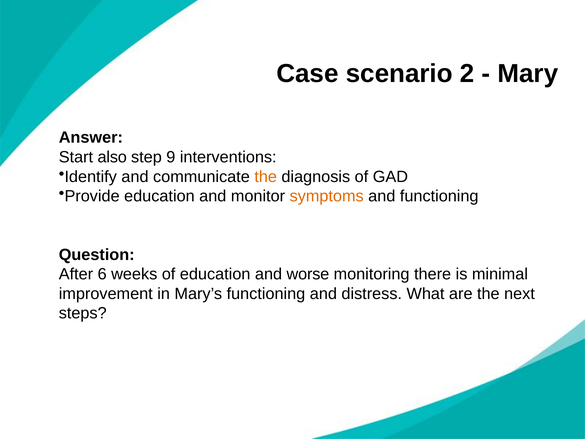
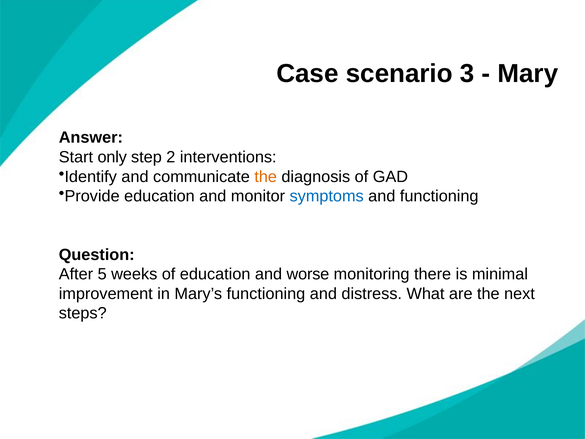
2: 2 -> 3 (467, 73)
also: also -> only (112, 157)
9: 9 -> 2 (171, 157)
symptoms colour: orange -> blue (327, 196)
6: 6 -> 5 (102, 274)
